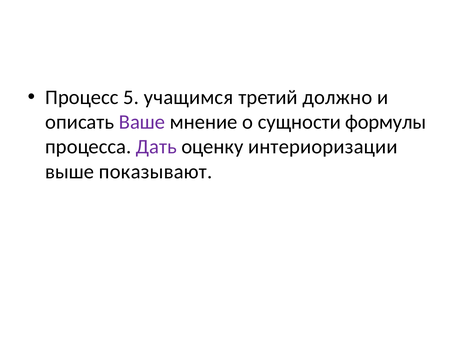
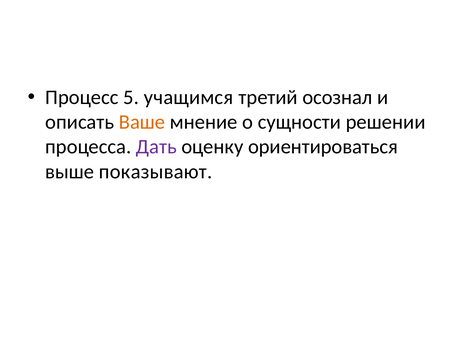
должно: должно -> осознал (337, 97)
Ваше colour: purple -> orange (142, 122)
формулы: формулы -> решении (386, 122)
интериоризации: интериоризации -> ориентироваться (323, 147)
